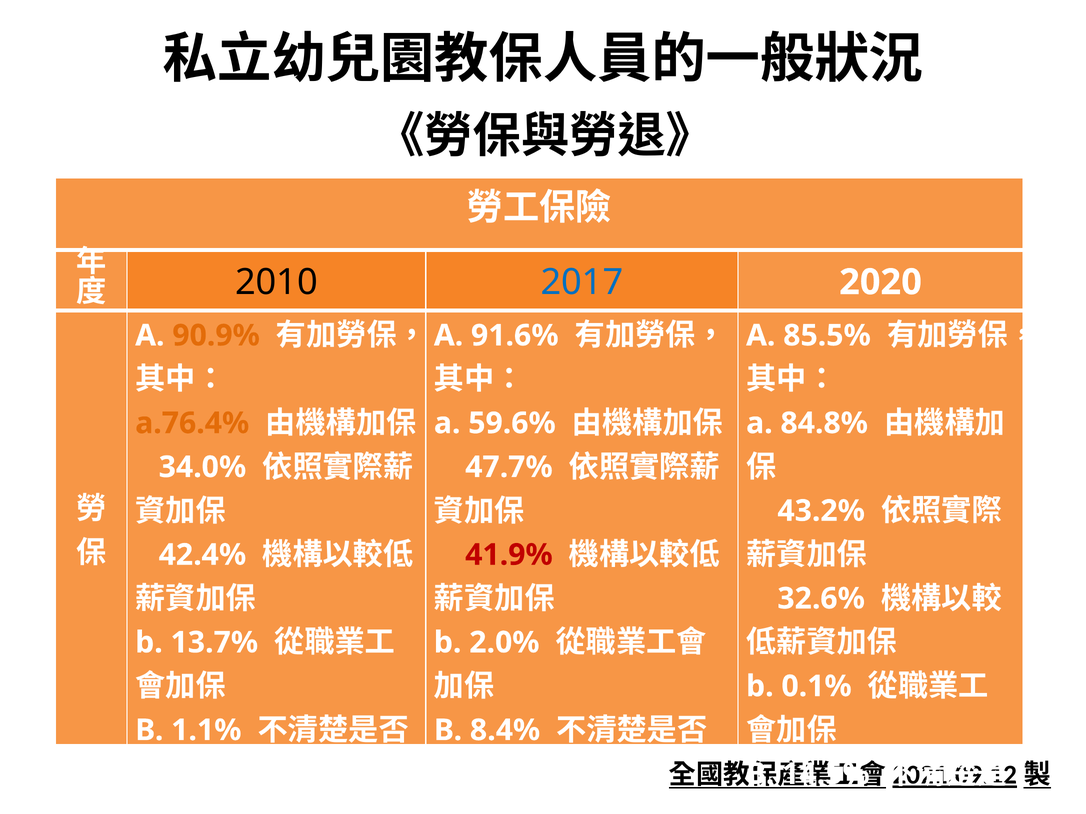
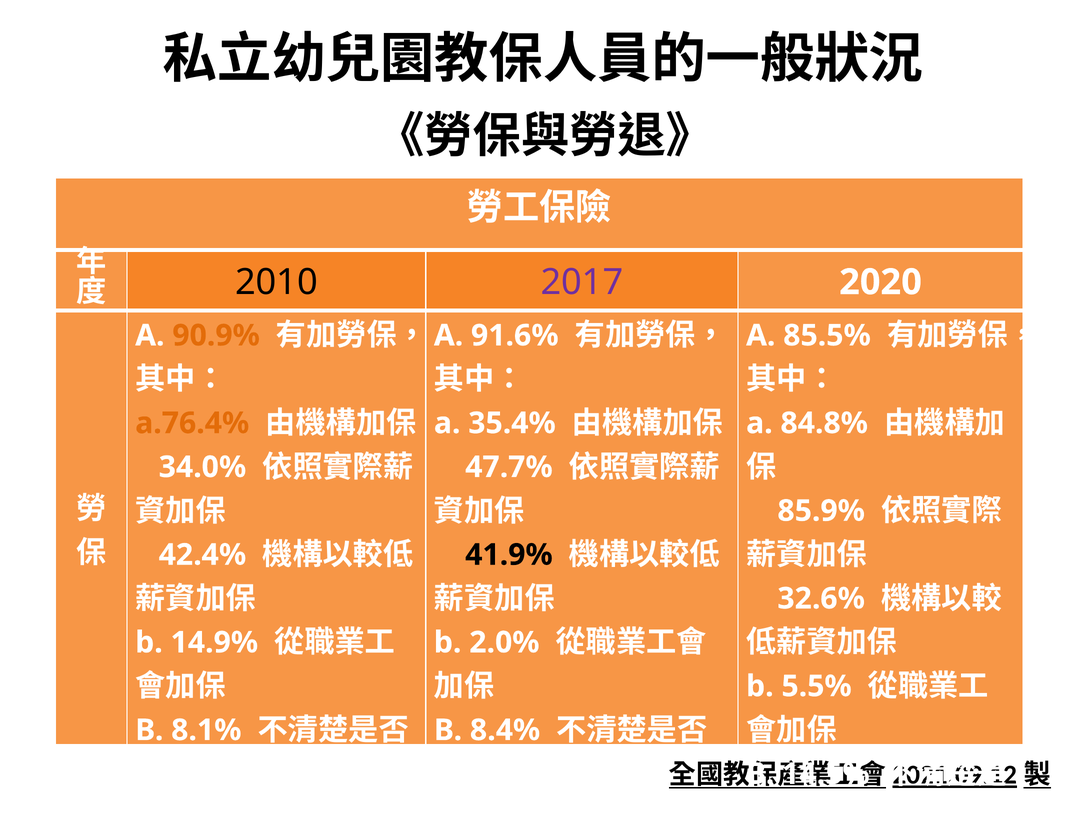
2017 colour: blue -> purple (582, 282)
59.6%: 59.6% -> 35.4% (512, 423)
43.2%: 43.2% -> 85.9% (821, 511)
41.9% colour: red -> black (509, 555)
13.7%: 13.7% -> 14.9% (214, 643)
0.1%: 0.1% -> 5.5% (817, 687)
1.1%: 1.1% -> 8.1% (206, 731)
